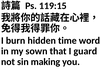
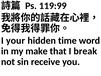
119:15: 119:15 -> 119:99 (53, 6)
burn: burn -> your (16, 40)
sown: sown -> make (37, 51)
guard: guard -> break (85, 51)
making: making -> receive (45, 62)
